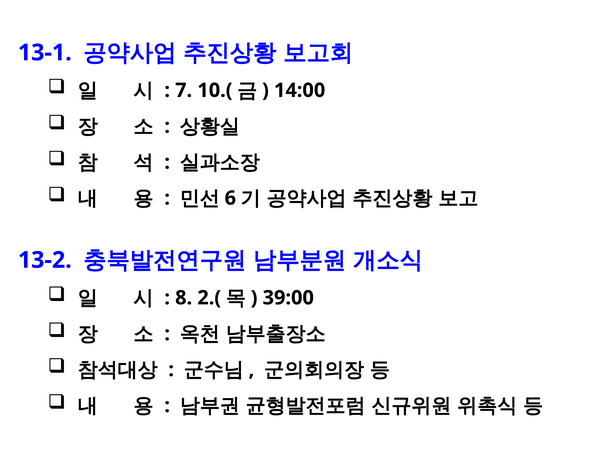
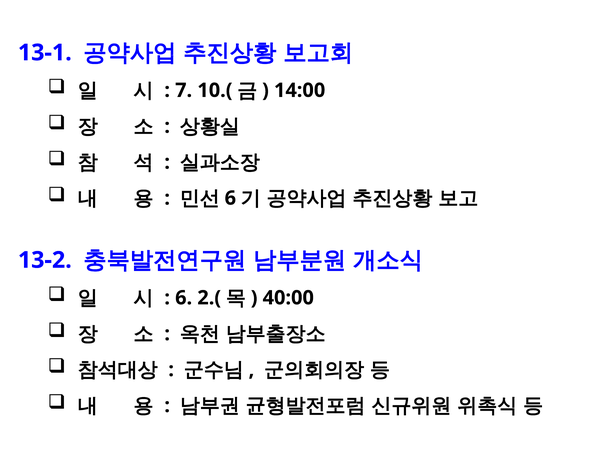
8: 8 -> 6 (184, 298)
39:00: 39:00 -> 40:00 (288, 298)
